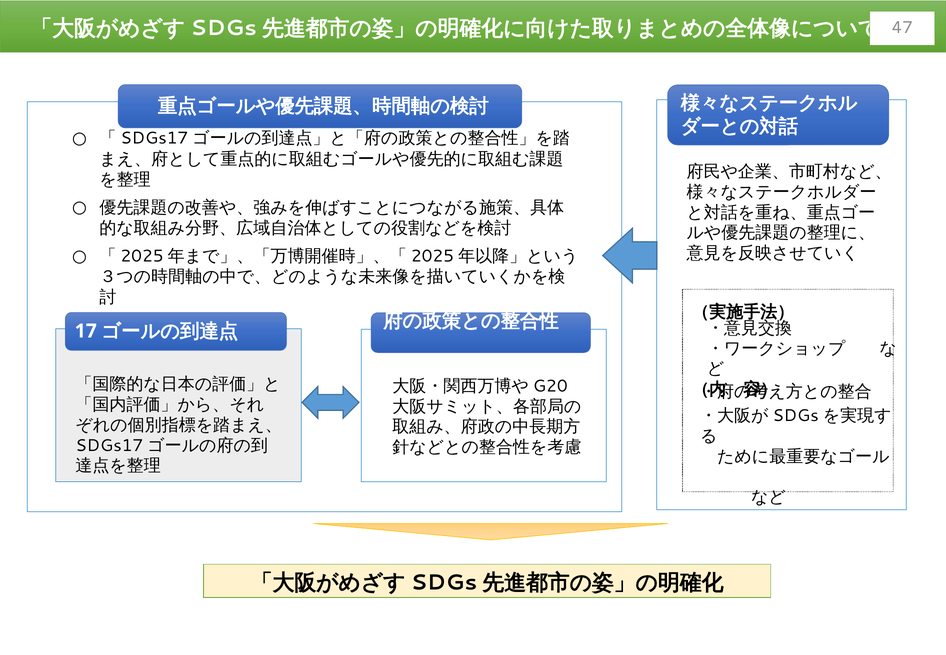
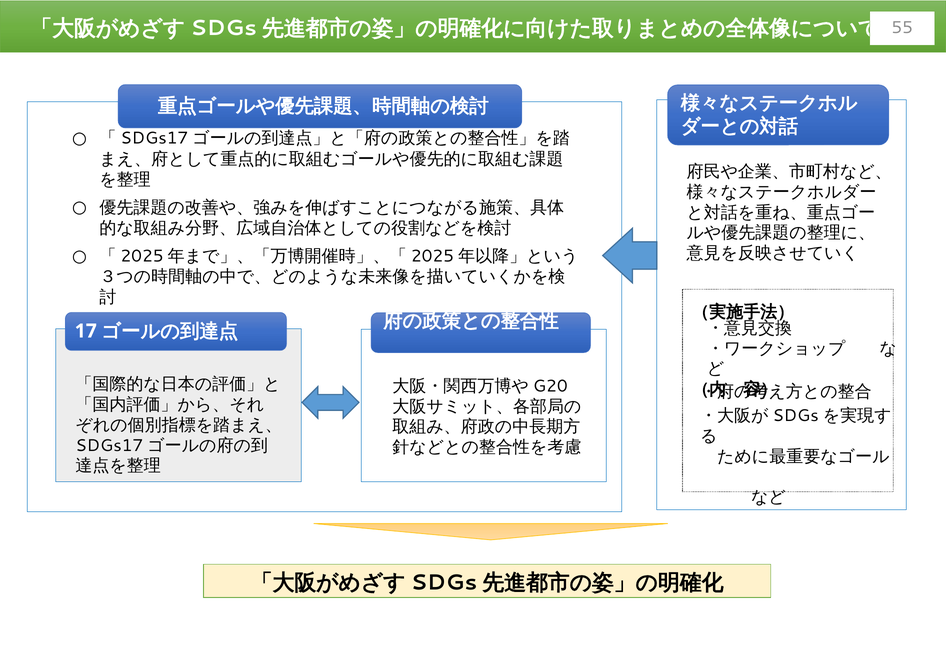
47: 47 -> 55 (902, 27)
